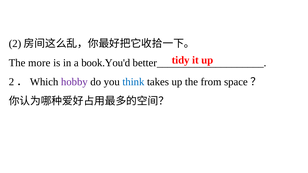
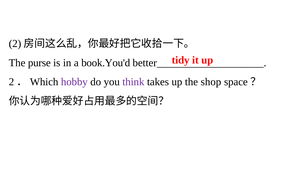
more: more -> purse (39, 63)
think colour: blue -> purple (133, 82)
from: from -> shop (211, 82)
